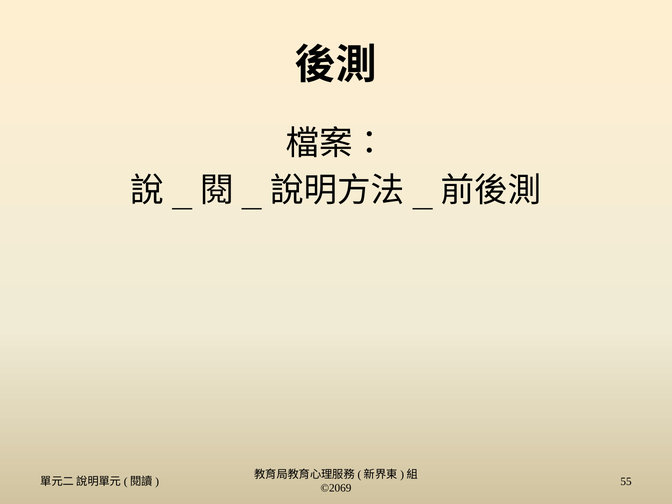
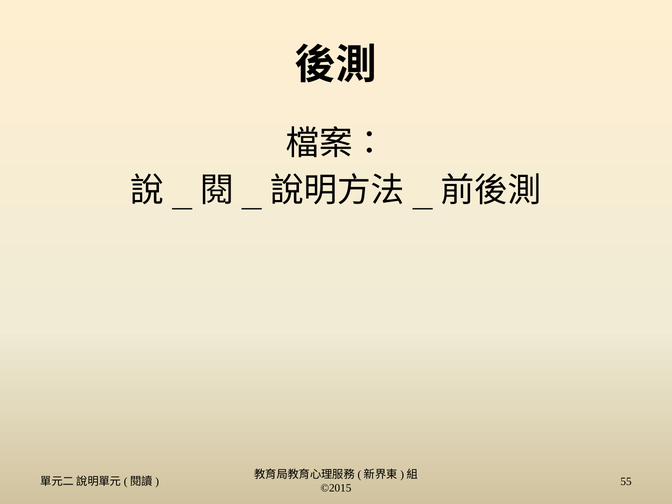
©2069: ©2069 -> ©2015 (336, 488)
